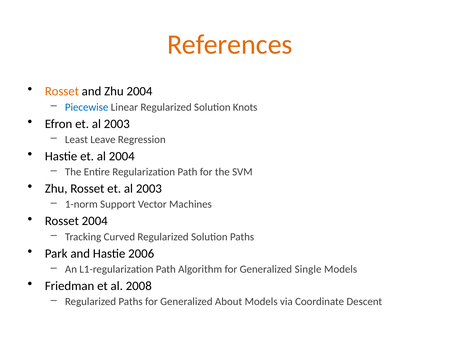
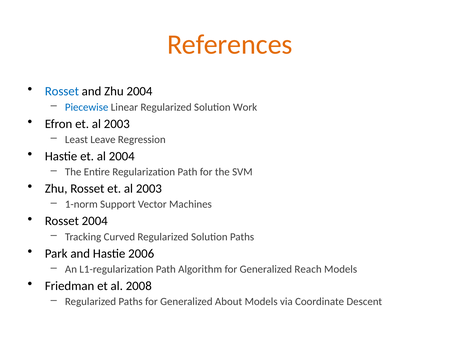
Rosset colour: orange -> blue (62, 91)
Knots: Knots -> Work (245, 107)
Single: Single -> Reach (308, 269)
